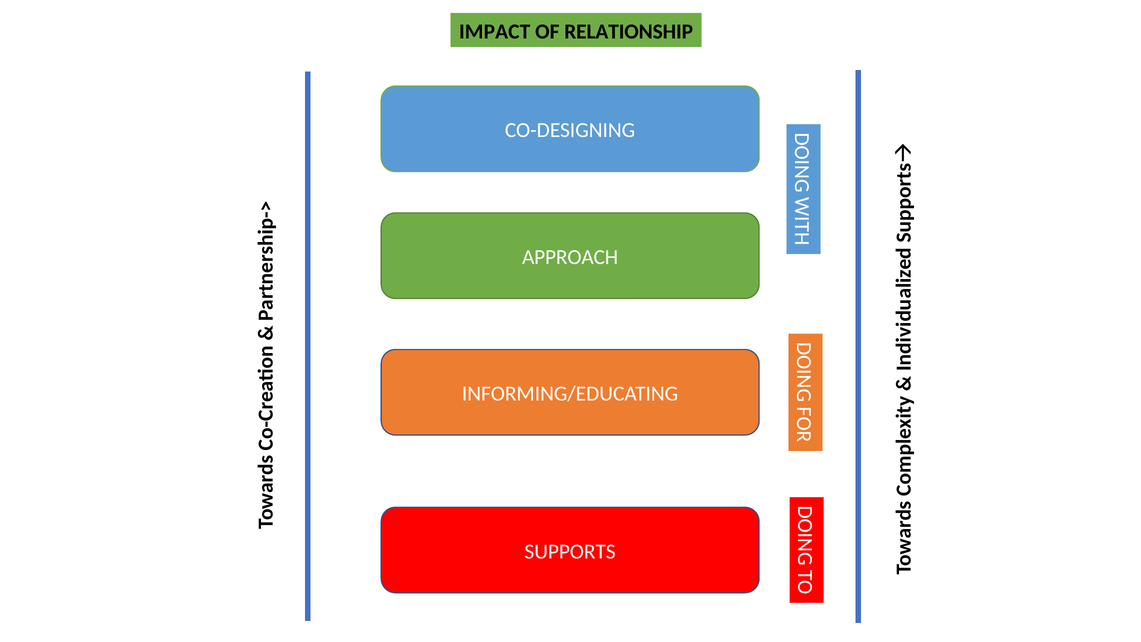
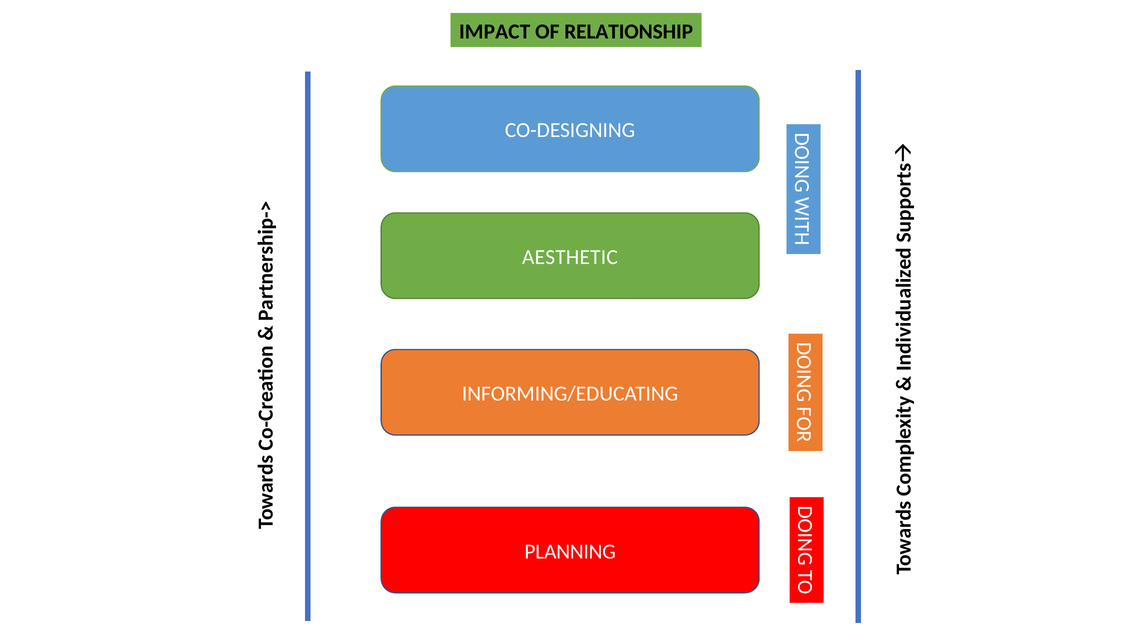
APPROACH: APPROACH -> AESTHETIC (570, 257)
SUPPORTS: SUPPORTS -> PLANNING (570, 551)
